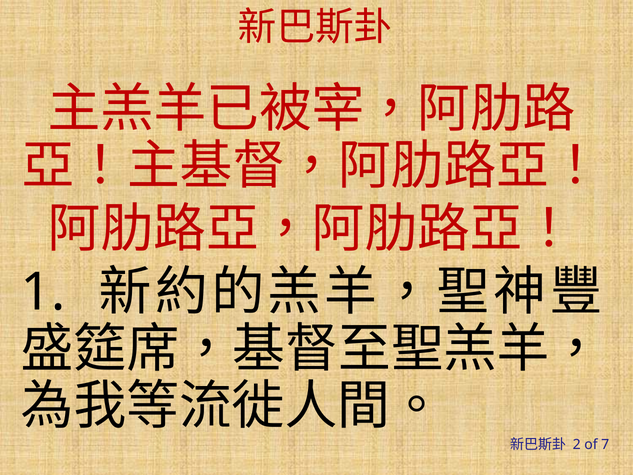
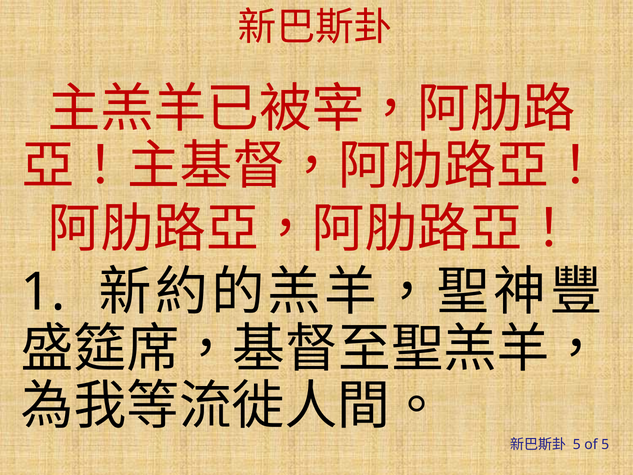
2: 2 -> 5 (577, 444)
of 7: 7 -> 5 (605, 444)
